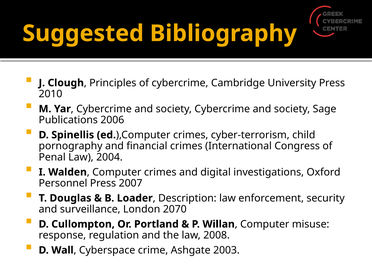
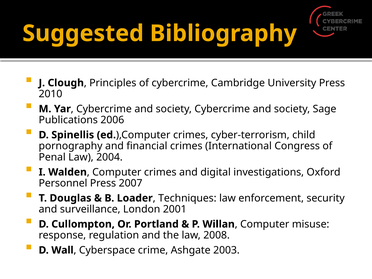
Description: Description -> Techniques (187, 198)
2070: 2070 -> 2001 (175, 209)
